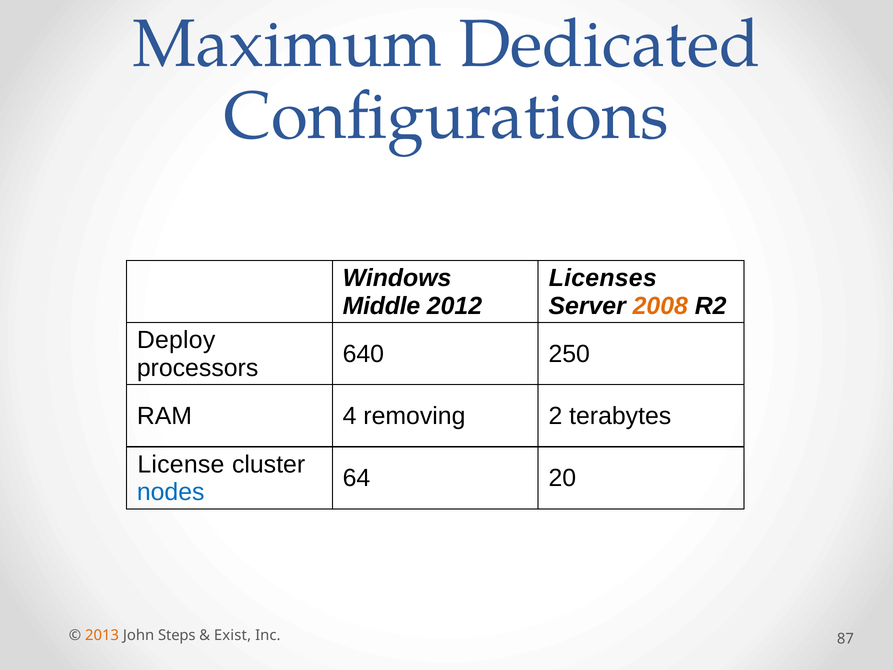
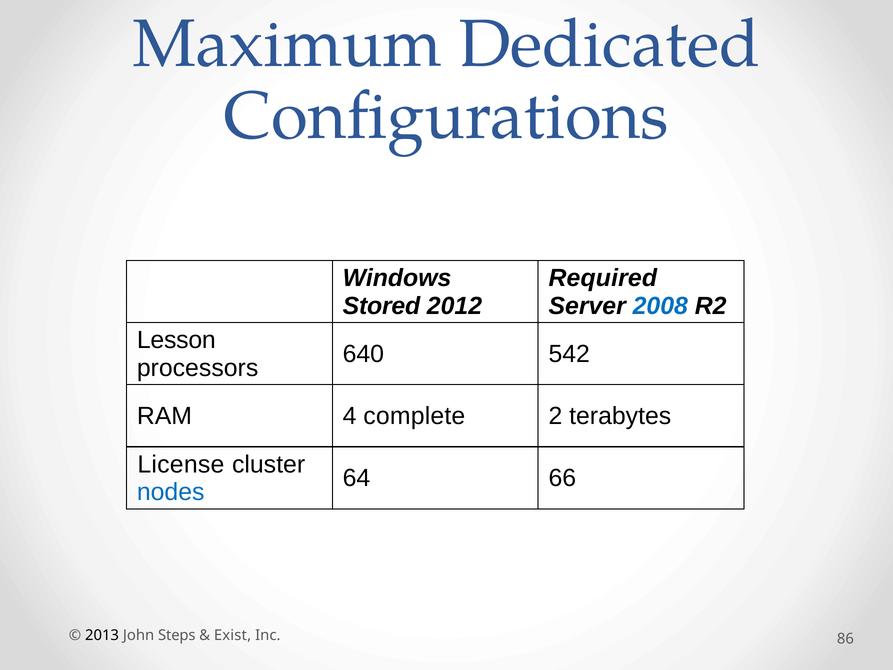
Licenses: Licenses -> Required (603, 278)
Middle: Middle -> Stored (381, 306)
2008 colour: orange -> blue (660, 306)
Deploy: Deploy -> Lesson (176, 340)
250: 250 -> 542 (569, 354)
removing: removing -> complete (414, 416)
20: 20 -> 66 (562, 478)
2013 colour: orange -> black (102, 635)
87: 87 -> 86 (845, 638)
